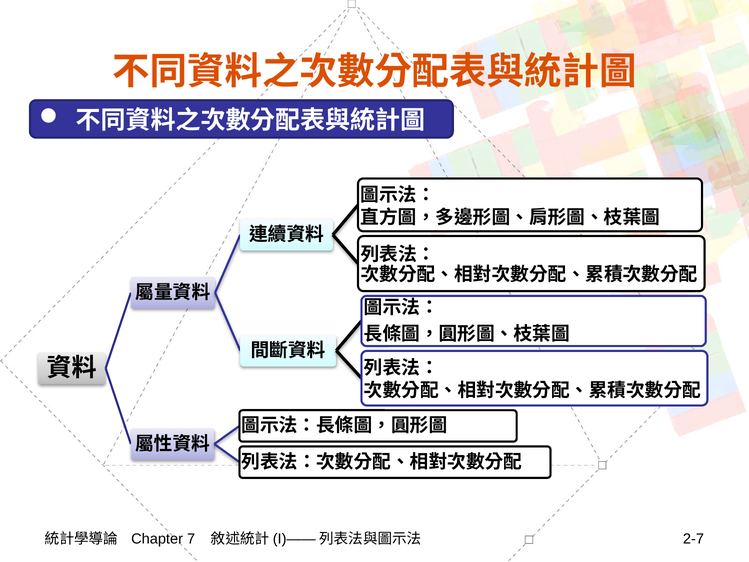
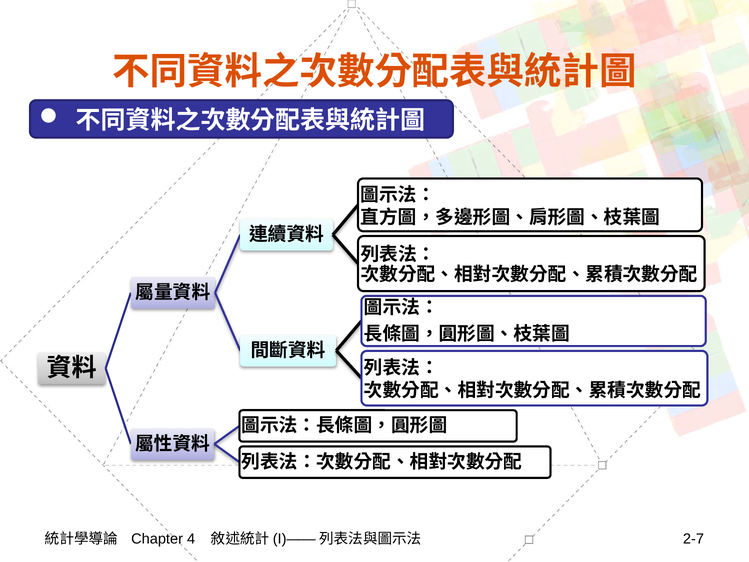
7: 7 -> 4 (191, 539)
